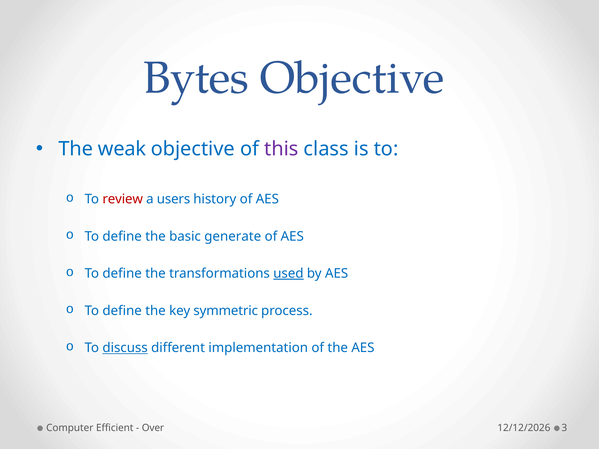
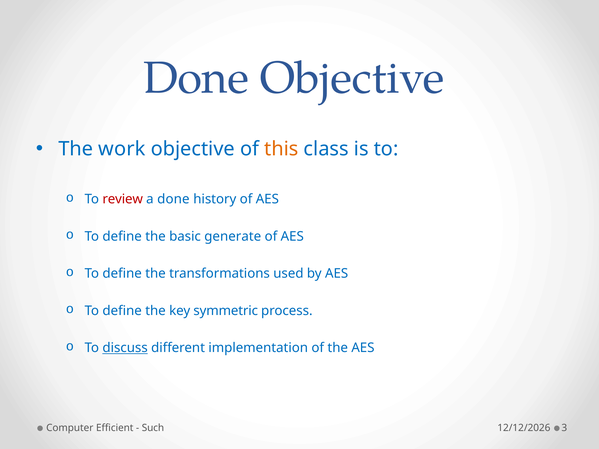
Bytes: Bytes -> Done (196, 78)
weak: weak -> work (122, 149)
this colour: purple -> orange (281, 149)
a users: users -> done (173, 199)
used underline: present -> none (288, 274)
Over: Over -> Such (153, 428)
